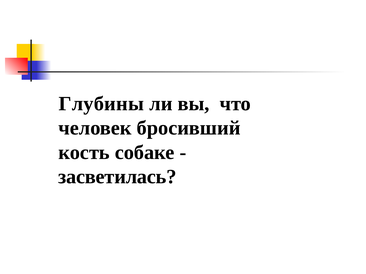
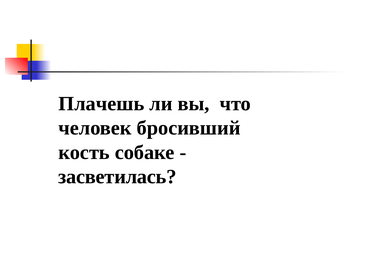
Глубины: Глубины -> Плачешь (101, 104)
